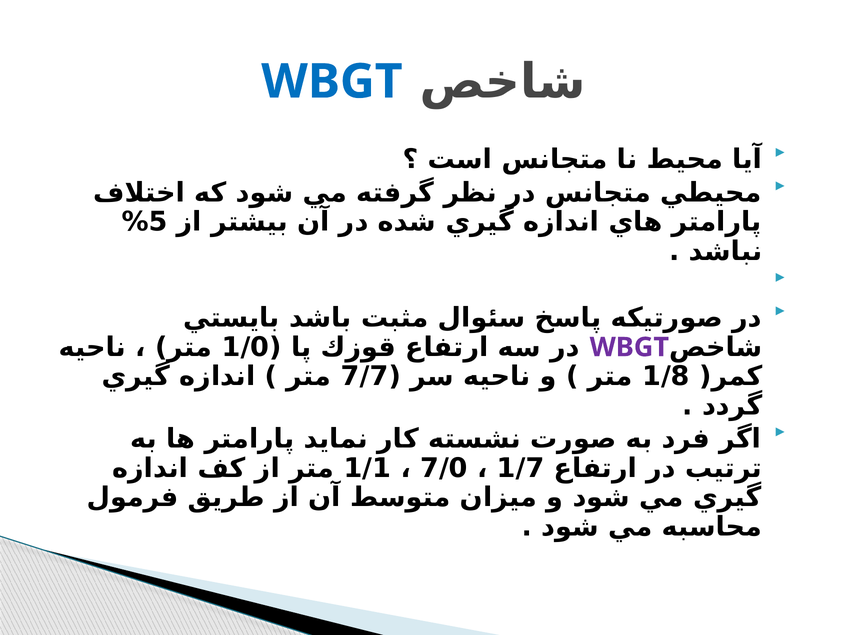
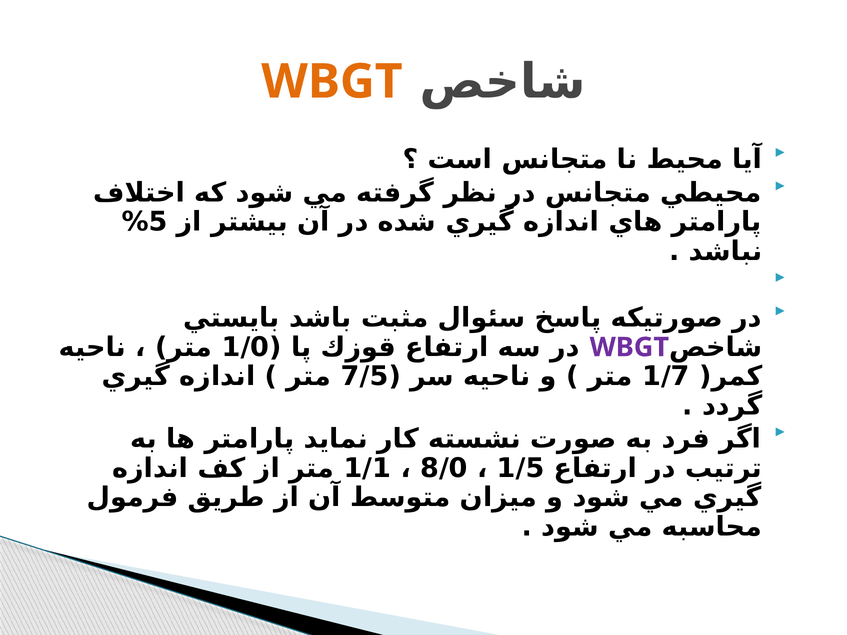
WBGT colour: blue -> orange (332, 82)
7/7: 7/7 -> 7/5 (365, 377)
1/8: 1/8 -> 1/7 (666, 377)
7/0: 7/0 -> 8/0 (444, 468)
1/7: 1/7 -> 1/5 (521, 468)
